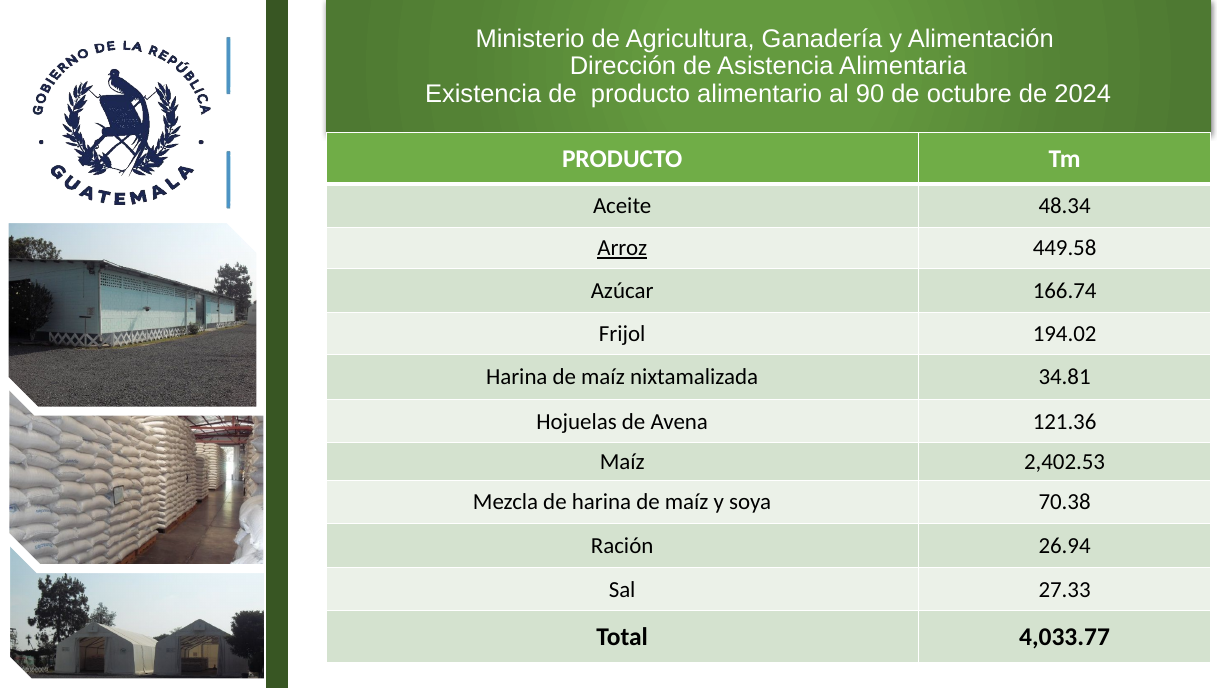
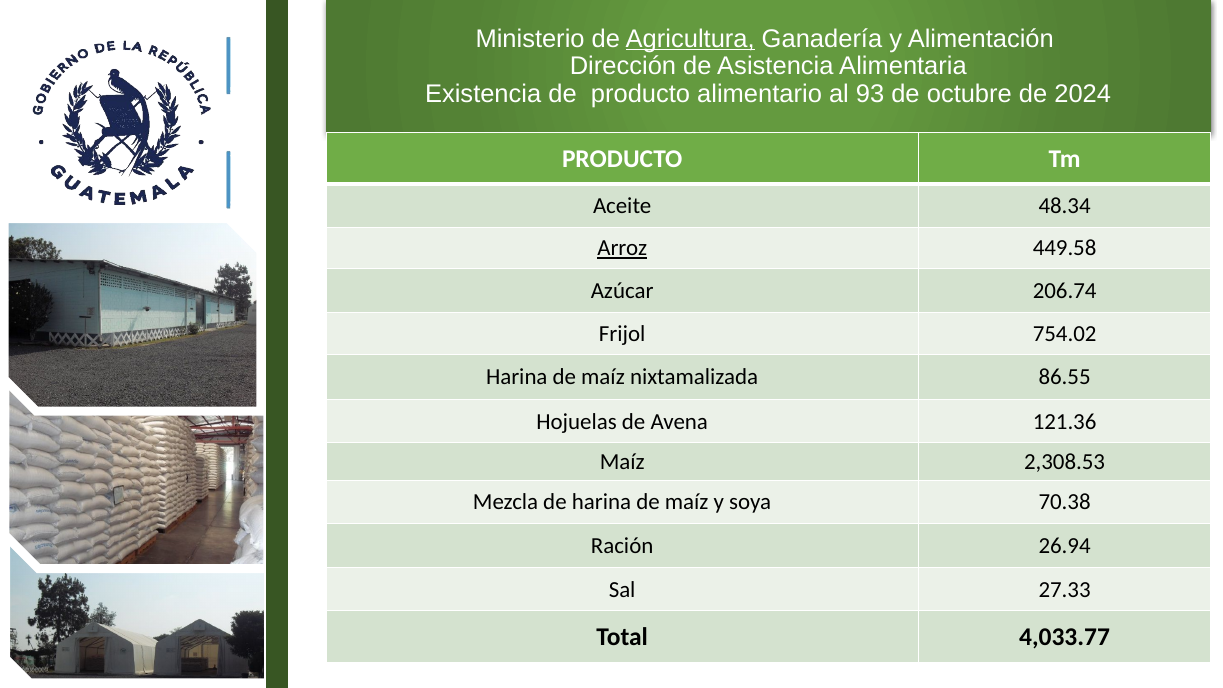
Agricultura underline: none -> present (690, 39)
90: 90 -> 93 (870, 94)
166.74: 166.74 -> 206.74 (1065, 291)
194.02: 194.02 -> 754.02 (1065, 334)
34.81: 34.81 -> 86.55 (1065, 377)
2,402.53: 2,402.53 -> 2,308.53 (1065, 462)
